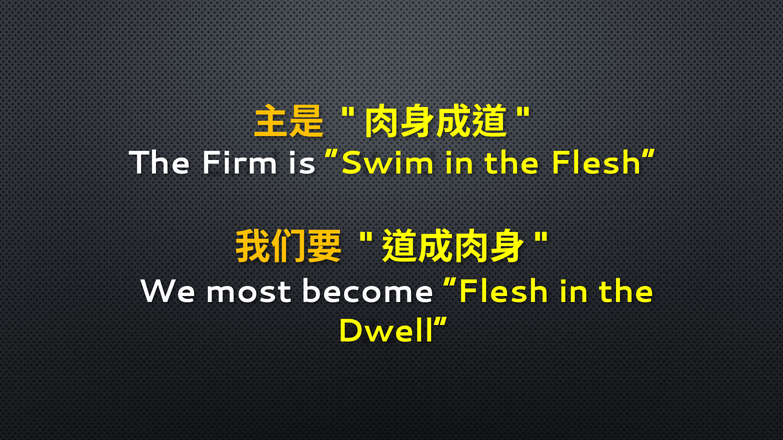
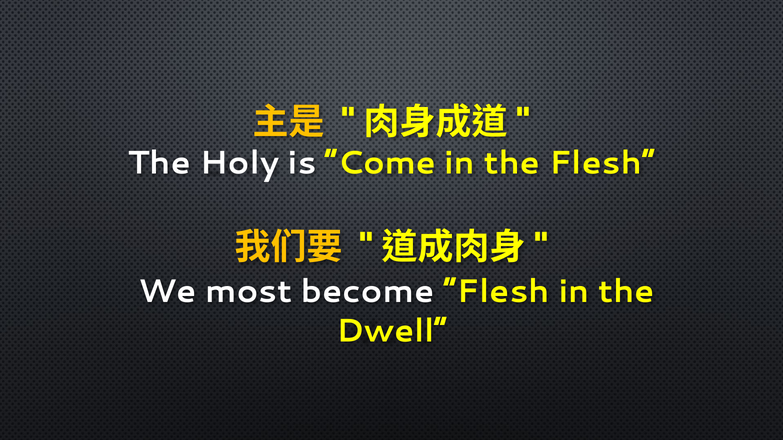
Firm: Firm -> Holy (239, 163)
Swim: Swim -> Come (380, 163)
